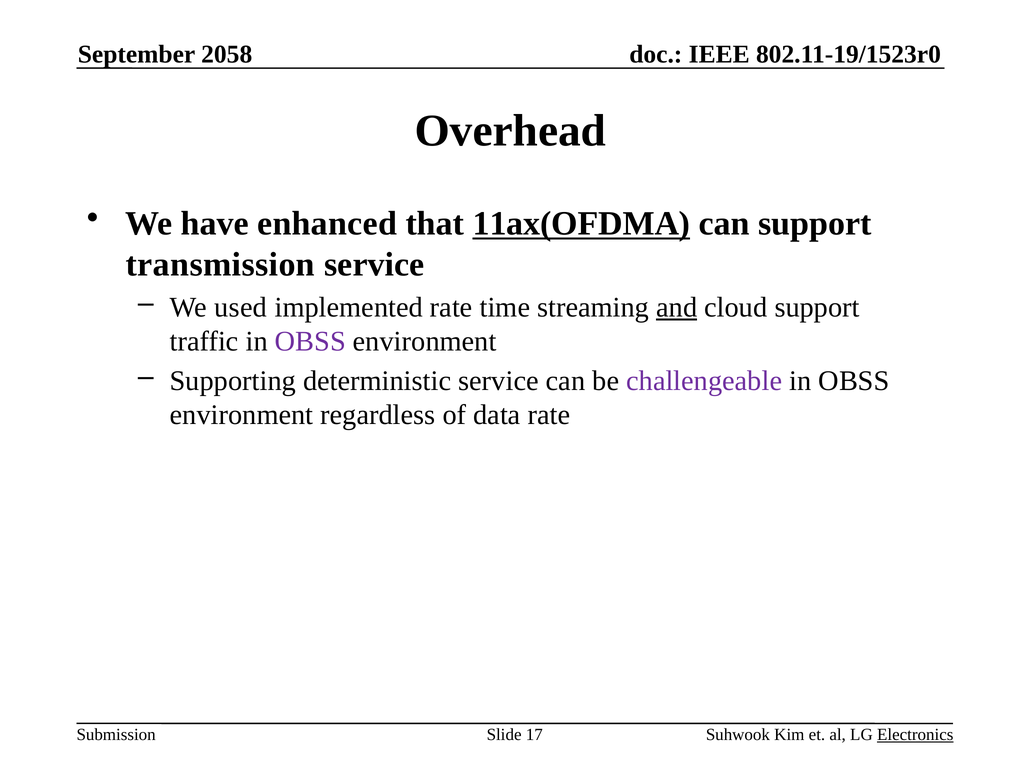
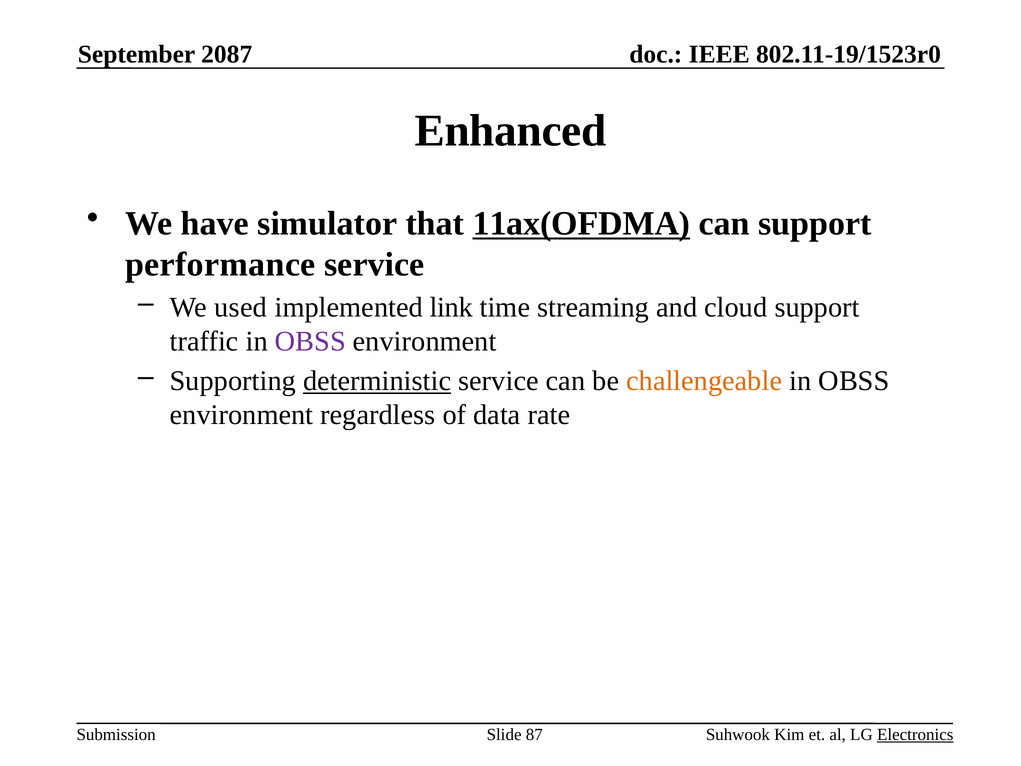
2058: 2058 -> 2087 (227, 54)
Overhead: Overhead -> Enhanced (511, 131)
enhanced: enhanced -> simulator (327, 224)
transmission: transmission -> performance (220, 264)
implemented rate: rate -> link (451, 307)
and underline: present -> none (677, 307)
deterministic underline: none -> present (377, 381)
challengeable colour: purple -> orange (704, 381)
17: 17 -> 87 (534, 734)
